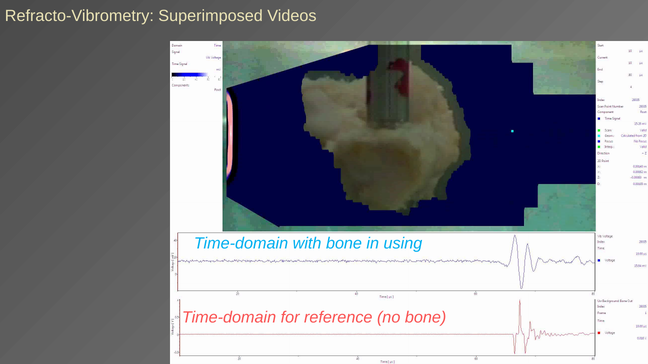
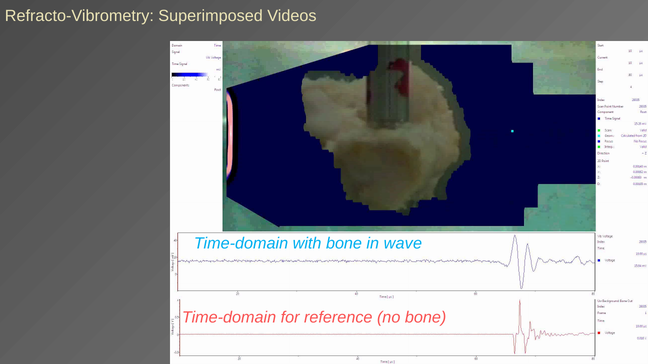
using: using -> wave (403, 244)
